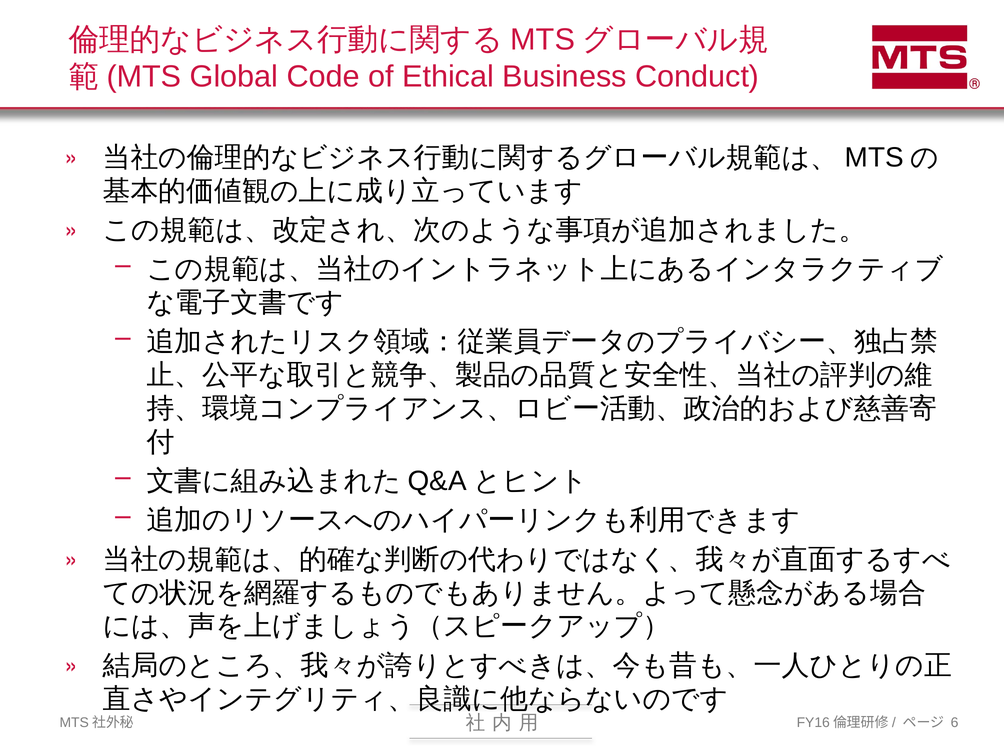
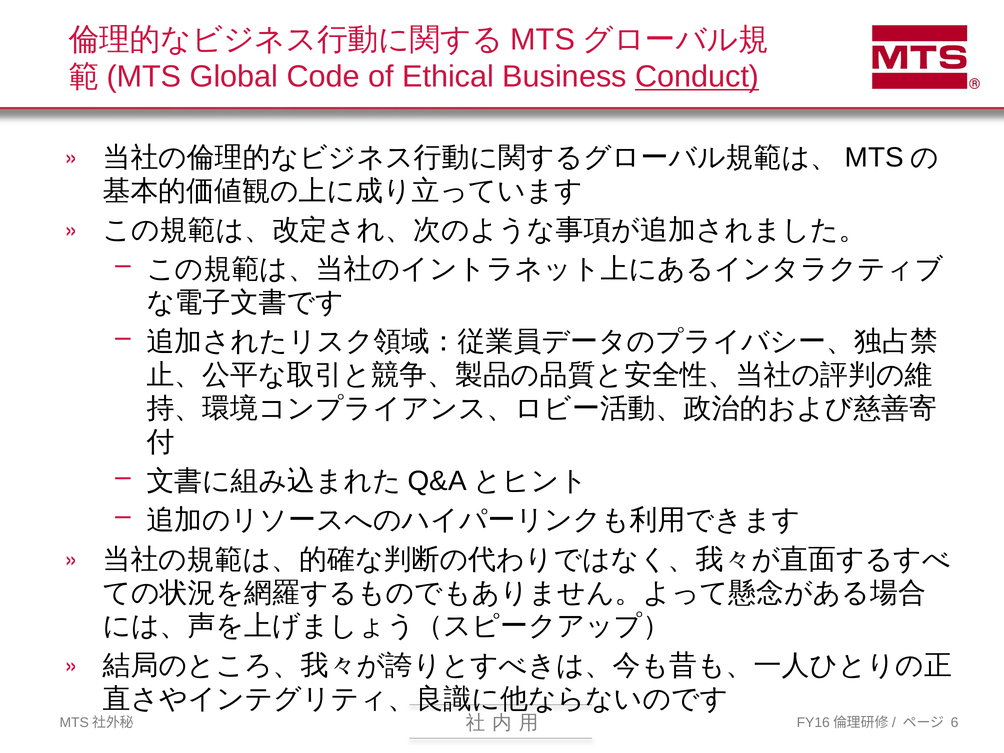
Conduct underline: none -> present (697, 77)
